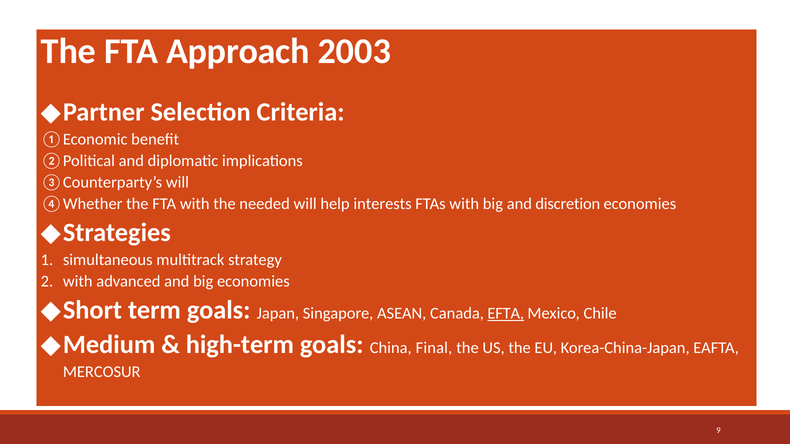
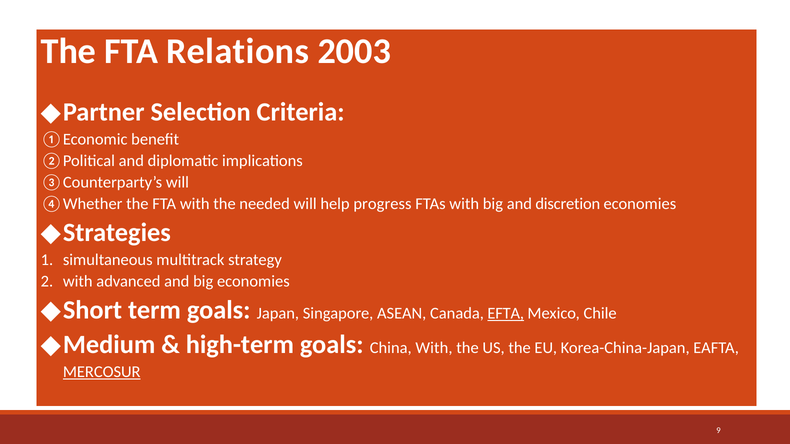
Approach: Approach -> Relations (238, 52)
interests: interests -> progress (382, 204)
China Final: Final -> With (434, 348)
MERCOSUR underline: none -> present (102, 372)
